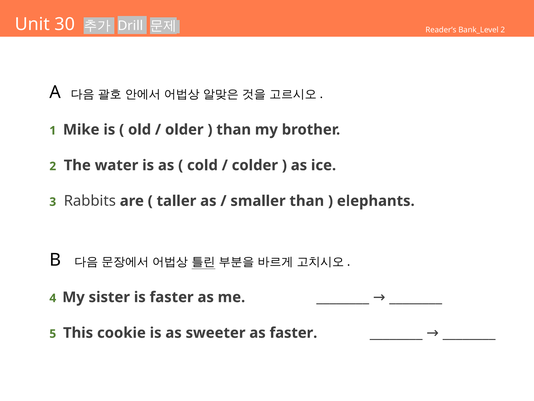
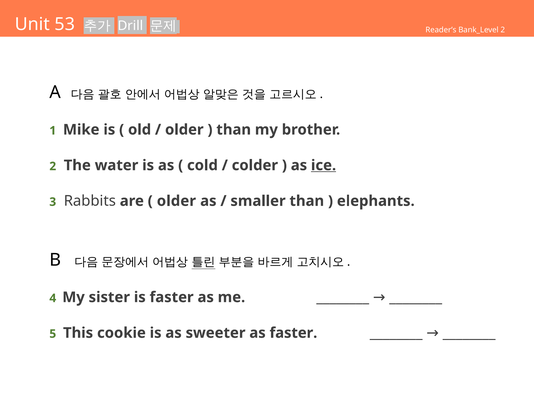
30: 30 -> 53 (65, 24)
ice underline: none -> present (324, 165)
taller: taller -> older (176, 201)
